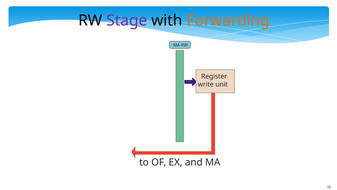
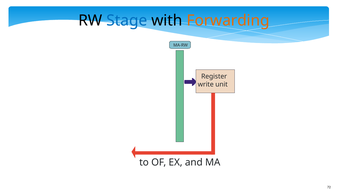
Stage colour: purple -> blue (127, 20)
